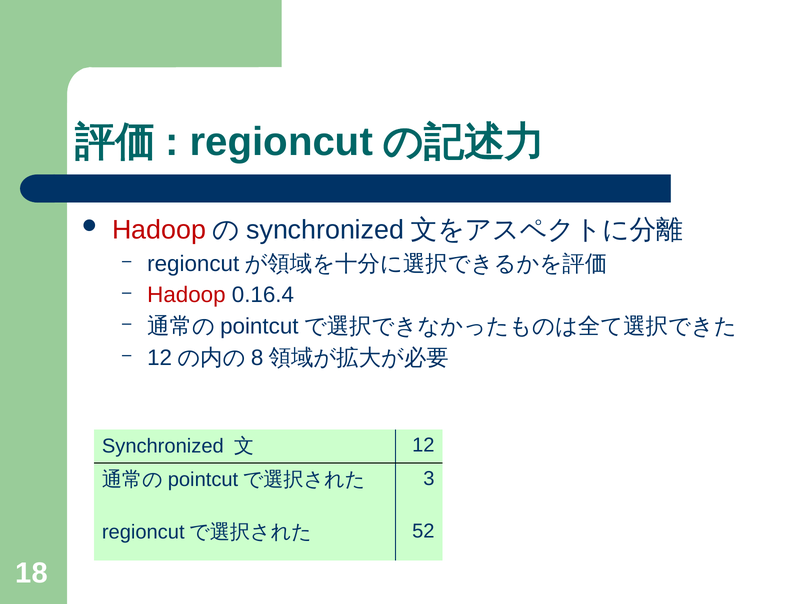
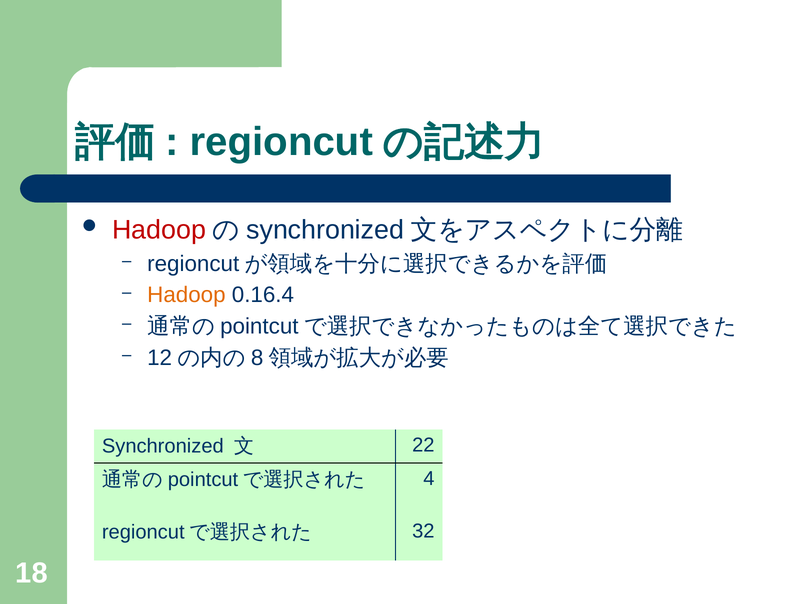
Hadoop colour: red -> orange (186, 295)
12: 12 -> 22 (423, 445)
3: 3 -> 4 (429, 478)
52: 52 -> 32 (423, 531)
